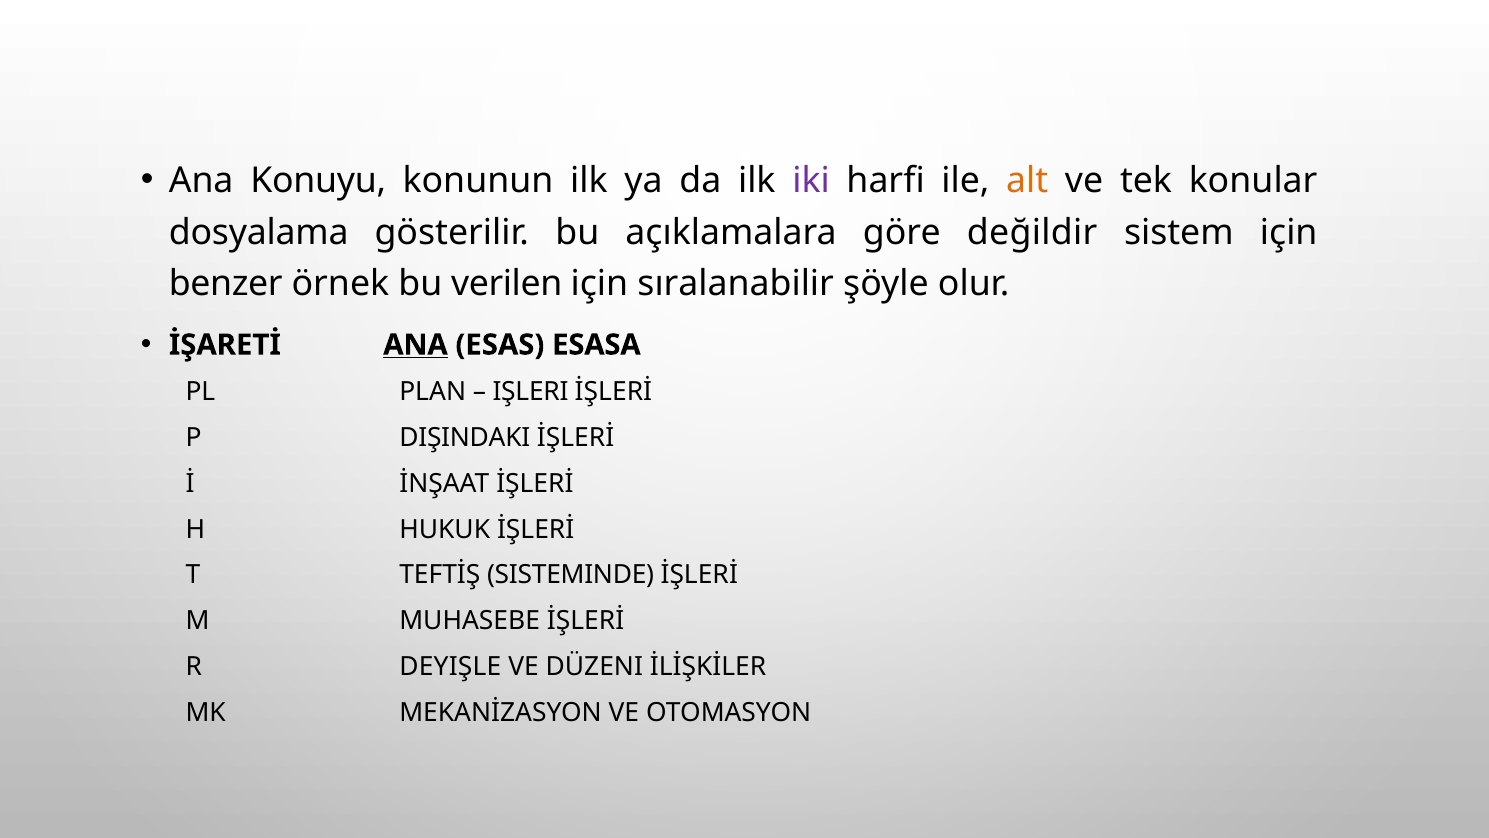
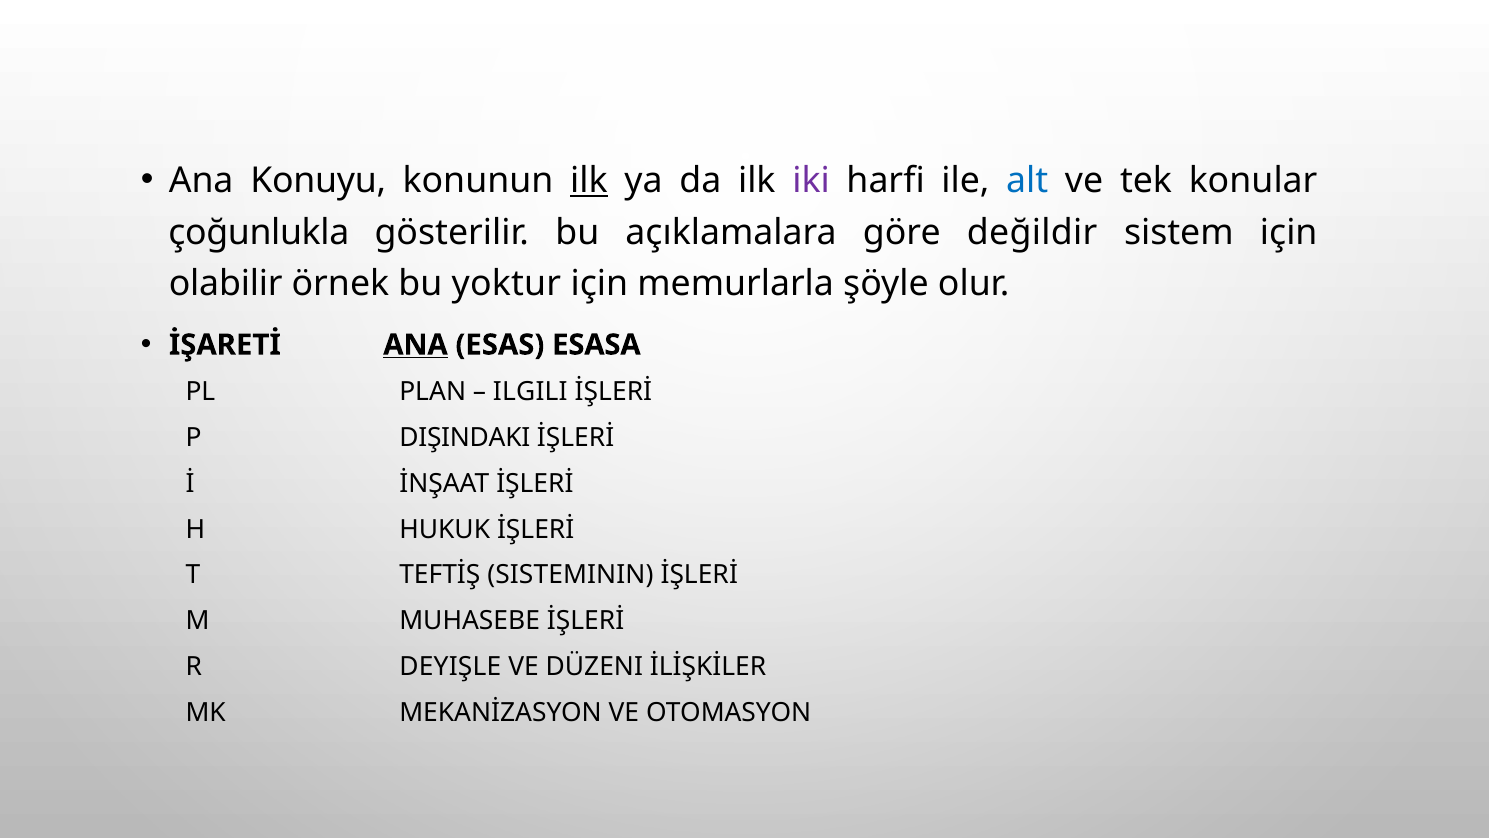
ilk underline: none -> present (589, 181)
alt colour: orange -> blue (1027, 181)
dosyalama: dosyalama -> çoğunlukla (259, 232)
benzer: benzer -> olabilir (226, 283)
verilen: verilen -> yoktur (506, 283)
sıralanabilir: sıralanabilir -> memurlarla (736, 283)
IŞLERI: IŞLERI -> ILGILI (530, 392)
SISTEMINDE: SISTEMINDE -> SISTEMININ (570, 575)
